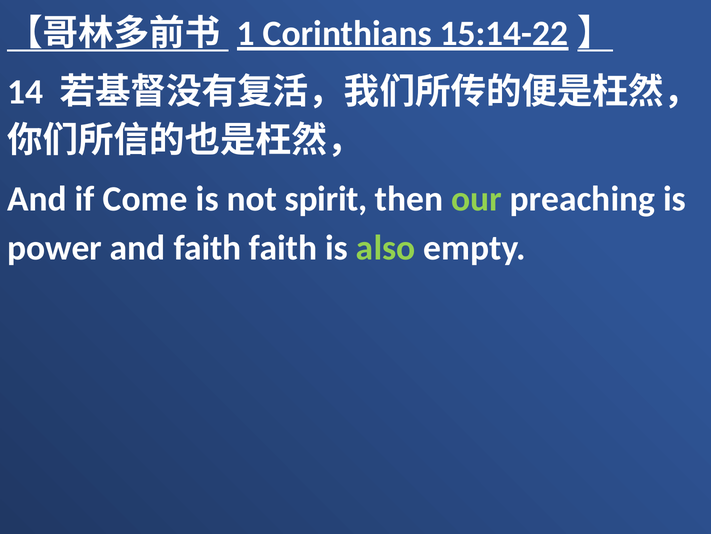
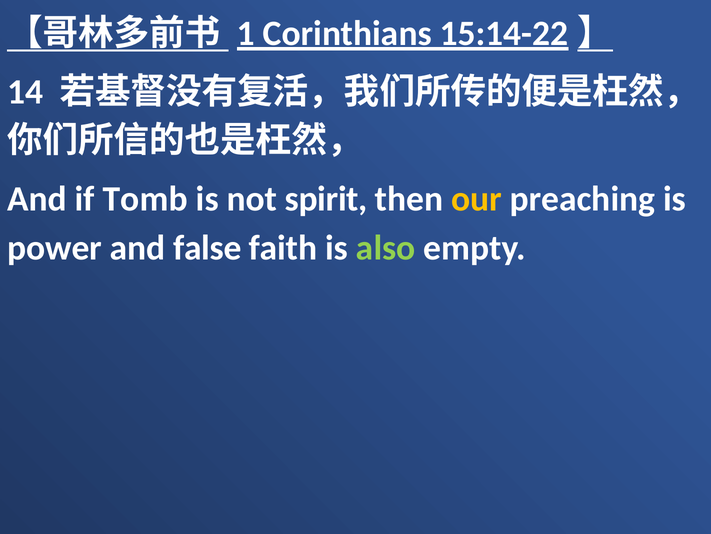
Come: Come -> Tomb (145, 199)
our colour: light green -> yellow (477, 199)
and faith: faith -> false (207, 248)
